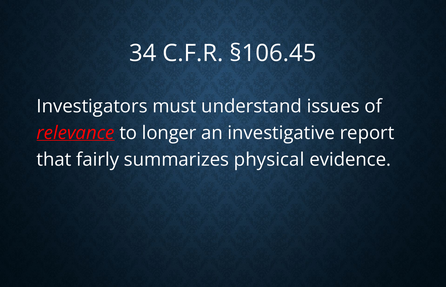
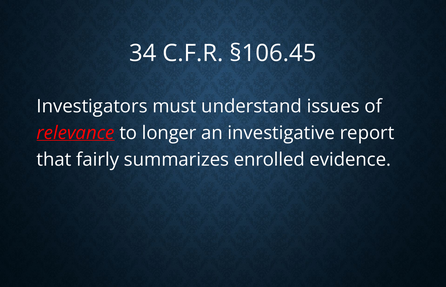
physical: physical -> enrolled (269, 160)
